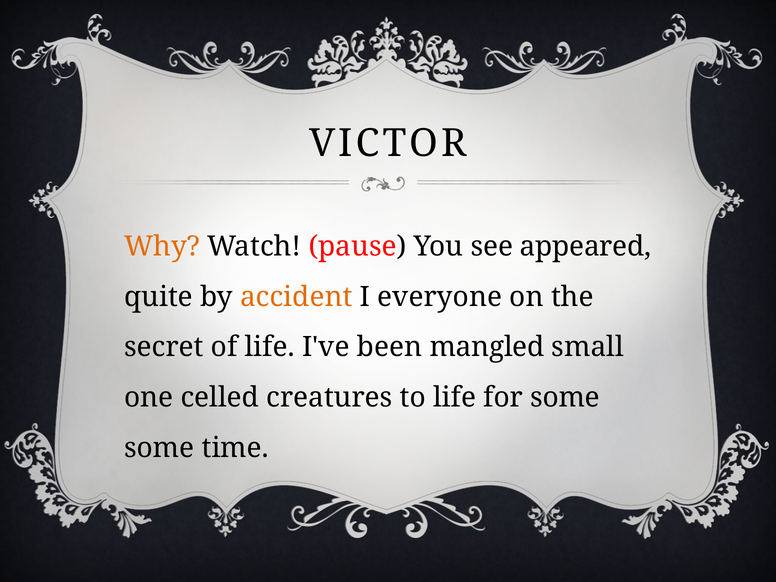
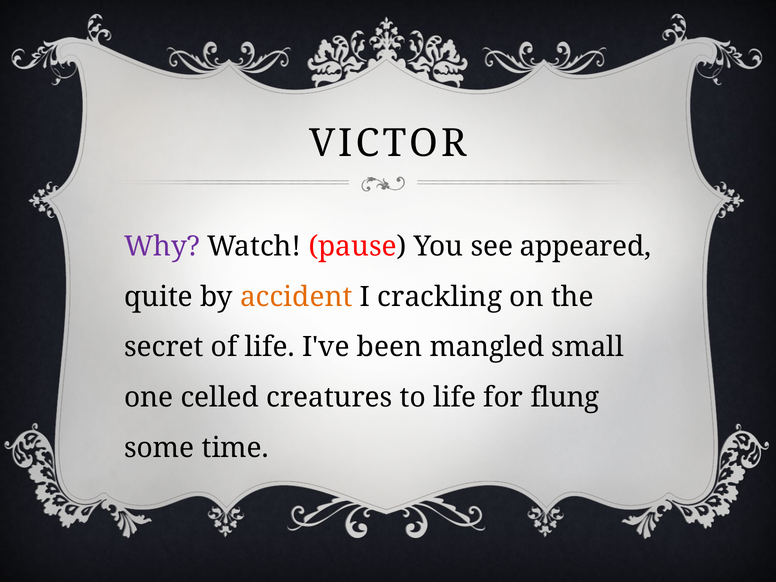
Why colour: orange -> purple (162, 246)
everyone: everyone -> crackling (440, 297)
for some: some -> flung (565, 398)
